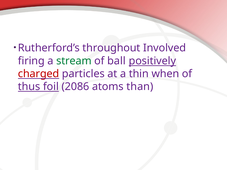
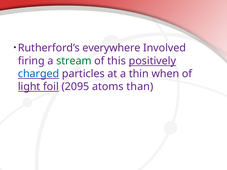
throughout: throughout -> everywhere (111, 48)
ball: ball -> this (117, 61)
charged colour: red -> blue (39, 74)
thus: thus -> light (29, 87)
2086: 2086 -> 2095 (75, 87)
